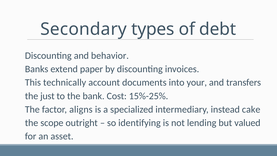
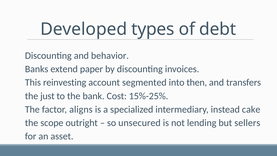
Secondary: Secondary -> Developed (84, 29)
technically: technically -> reinvesting (65, 82)
documents: documents -> segmented (144, 82)
your: your -> then (197, 82)
identifying: identifying -> unsecured (139, 123)
valued: valued -> sellers (247, 123)
